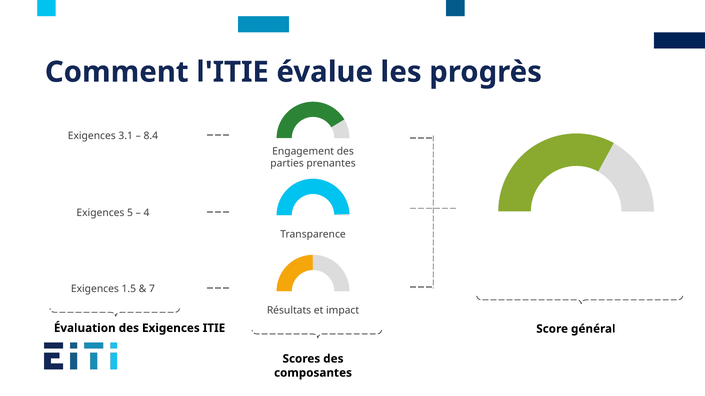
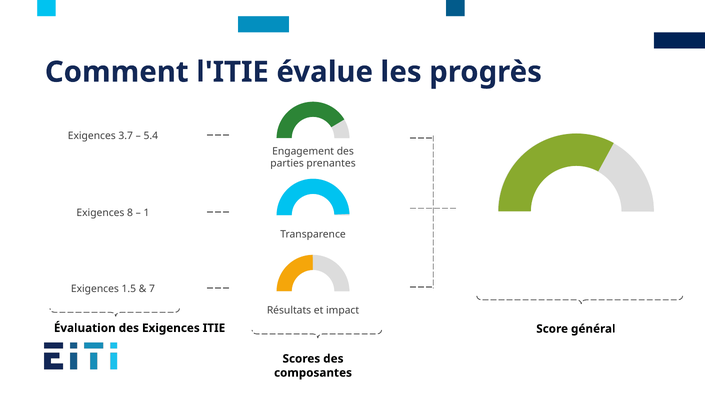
3.1: 3.1 -> 3.7 (126, 136)
8.4: 8.4 -> 5.4 (151, 136)
5: 5 -> 8 (130, 213)
4: 4 -> 1 (146, 213)
